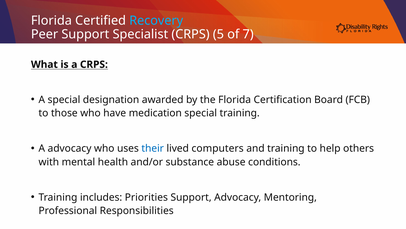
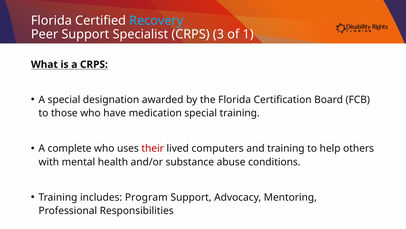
5: 5 -> 3 (218, 34)
7: 7 -> 1 (248, 34)
A advocacy: advocacy -> complete (70, 148)
their colour: blue -> red (153, 148)
Priorities: Priorities -> Program (146, 197)
